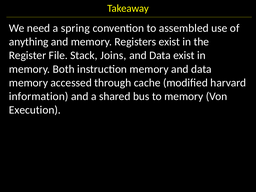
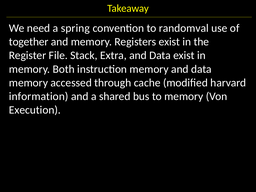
assembled: assembled -> randomval (184, 28)
anything: anything -> together (29, 42)
Joins: Joins -> Extra (113, 55)
